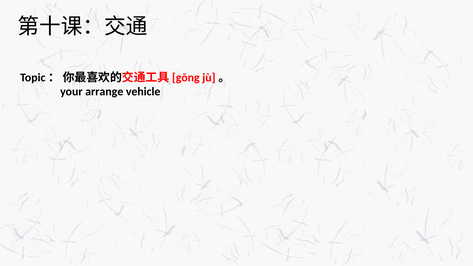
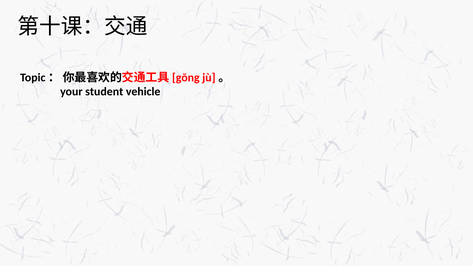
arrange: arrange -> student (104, 92)
